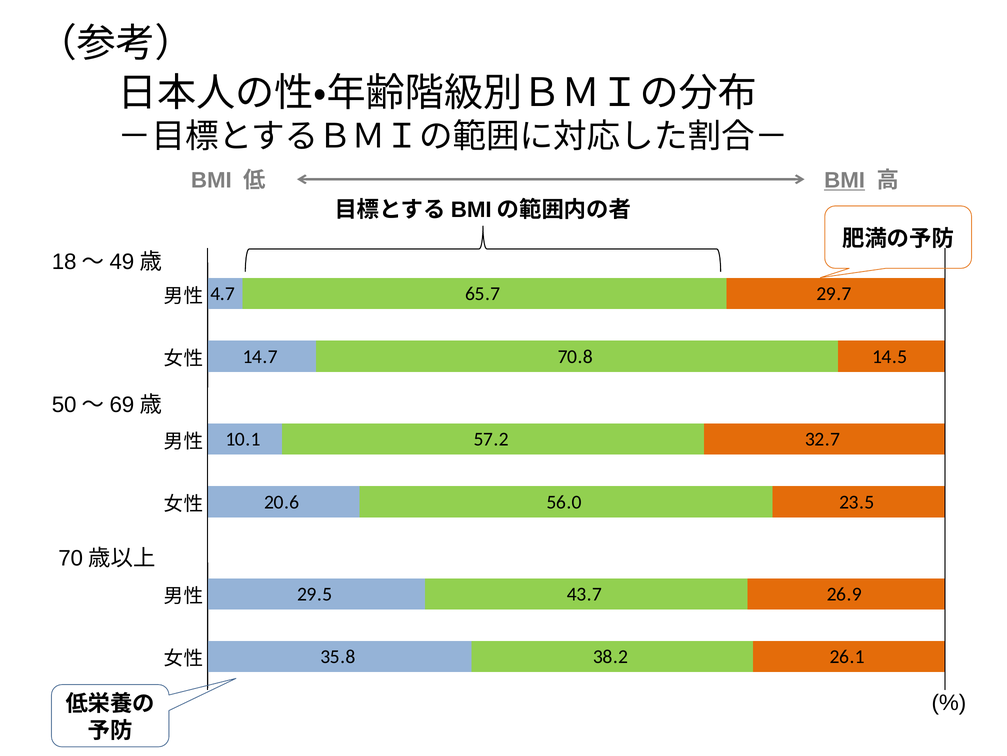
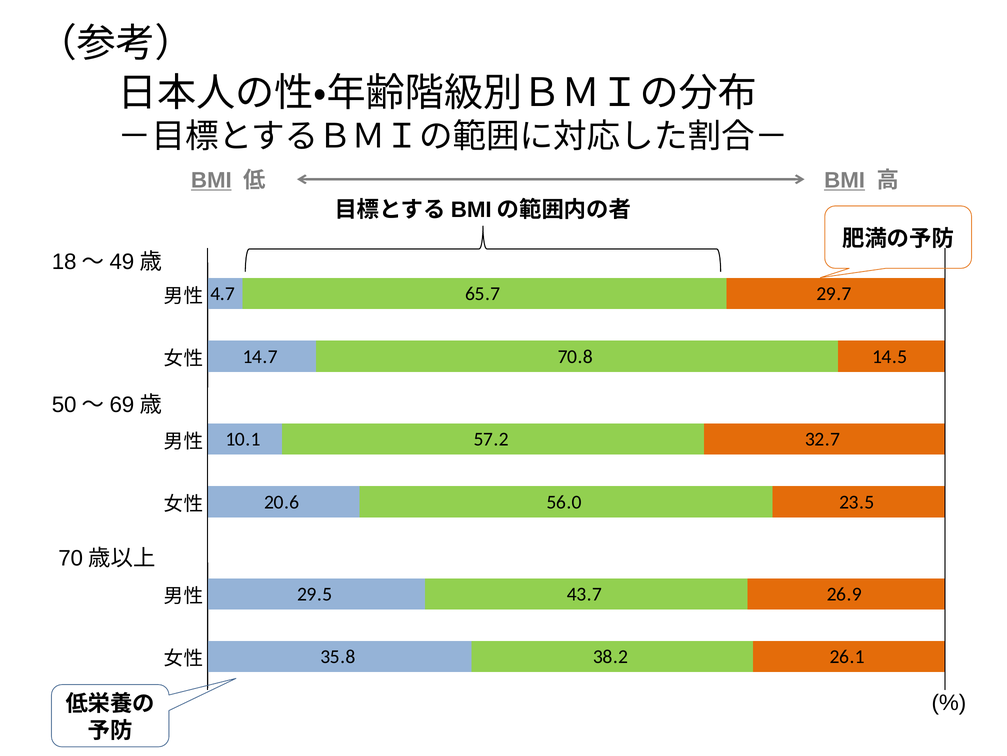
BMI underline: none -> present (211, 180)
